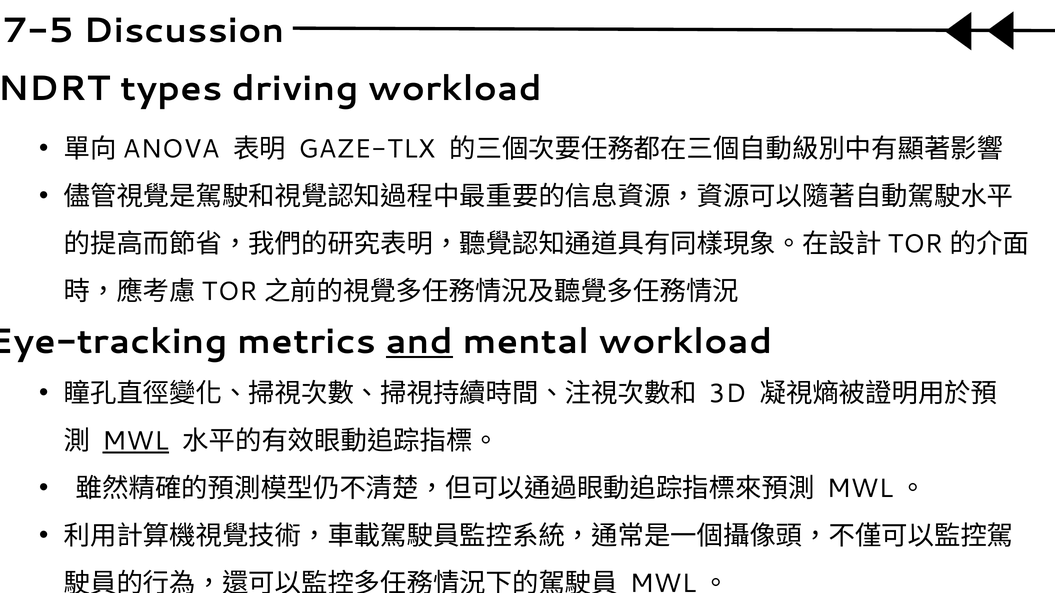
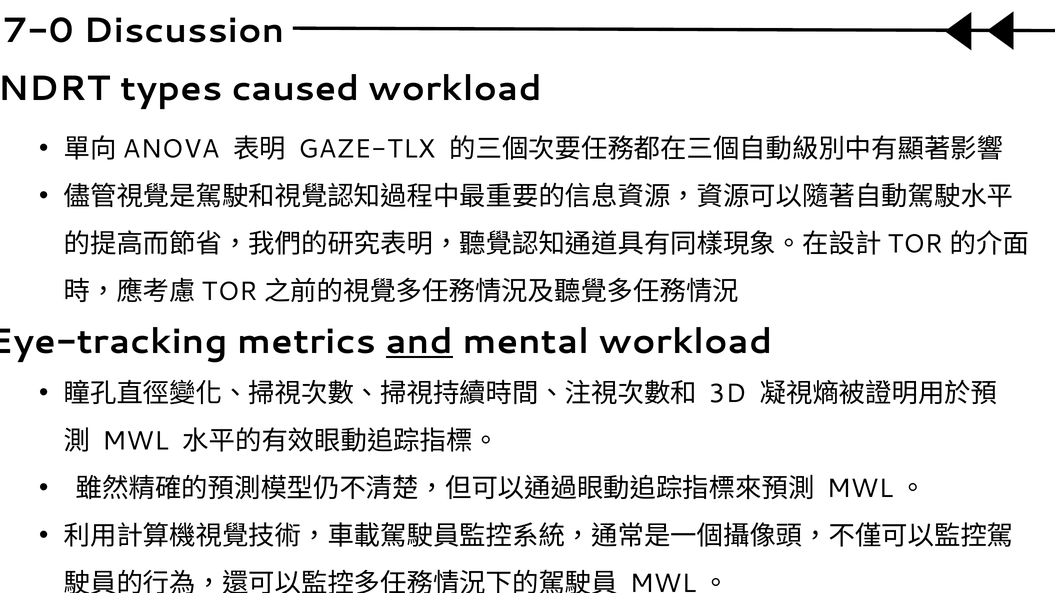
7-5: 7-5 -> 7-0 (38, 31)
driving: driving -> caused (296, 89)
MWL underline: present -> none (136, 441)
